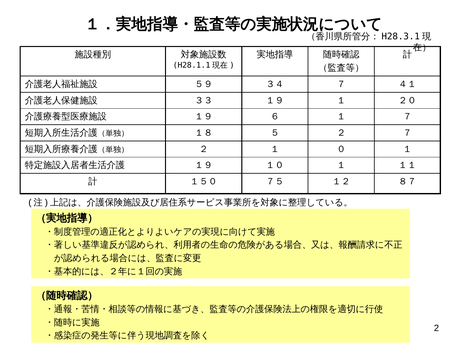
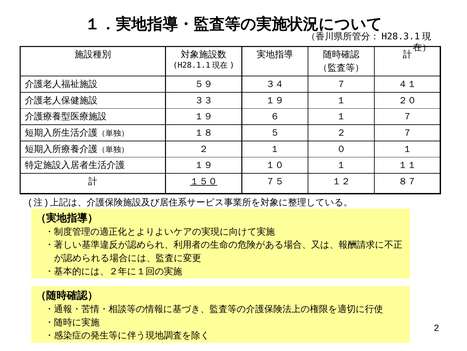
１５０ underline: none -> present (204, 181)
